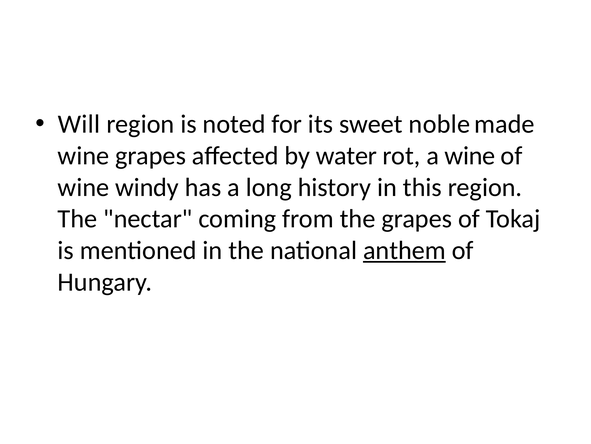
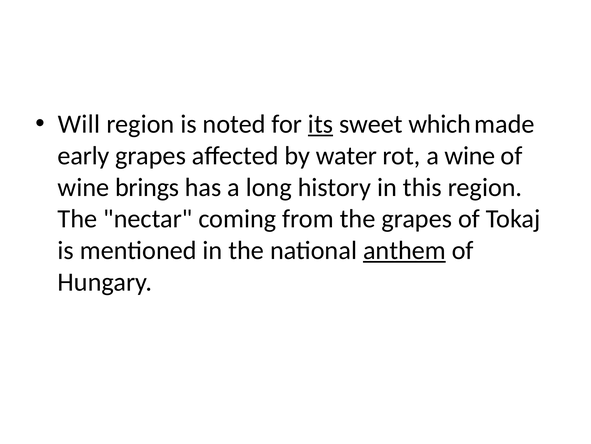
its underline: none -> present (321, 124)
noble: noble -> which (440, 124)
wine: wine -> early (84, 156)
windy: windy -> brings (147, 187)
